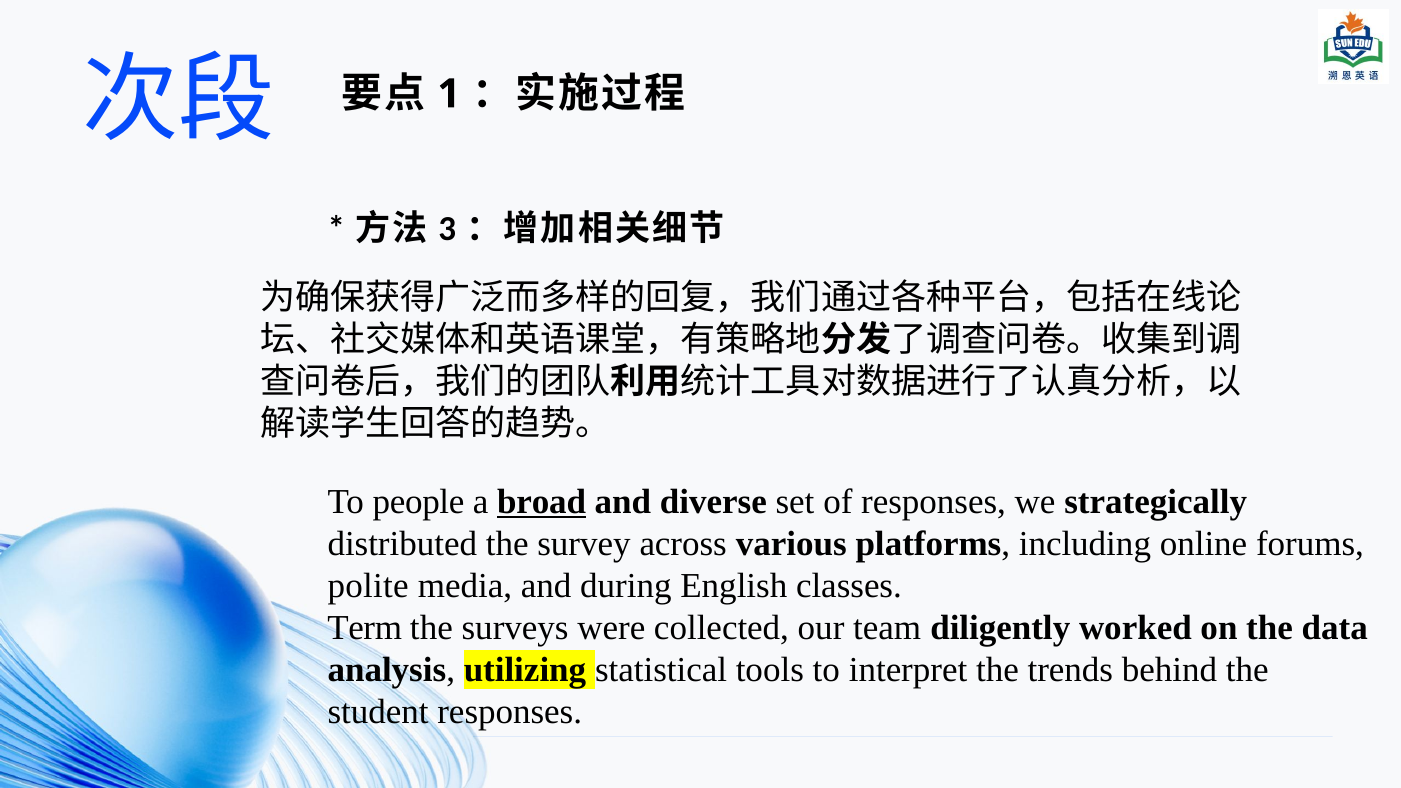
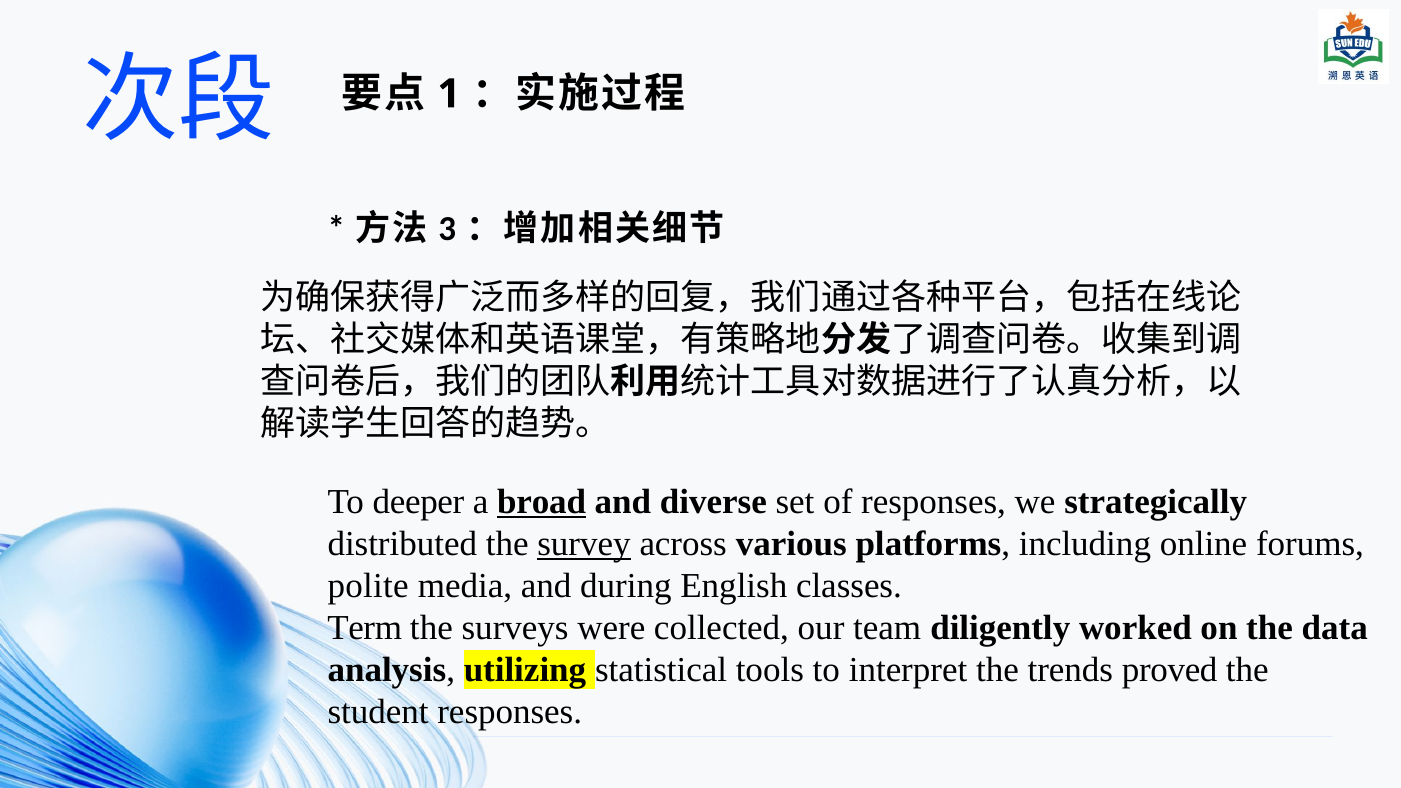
people: people -> deeper (419, 502)
survey underline: none -> present (584, 544)
behind: behind -> proved (1170, 670)
